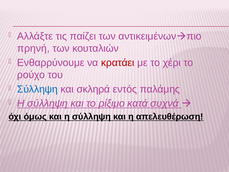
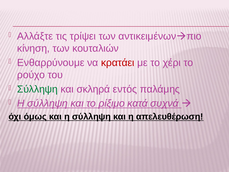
παίζει: παίζει -> τρίψει (83, 36)
πρηνή: πρηνή -> κίνηση (33, 48)
Σύλληψη colour: blue -> green (37, 89)
